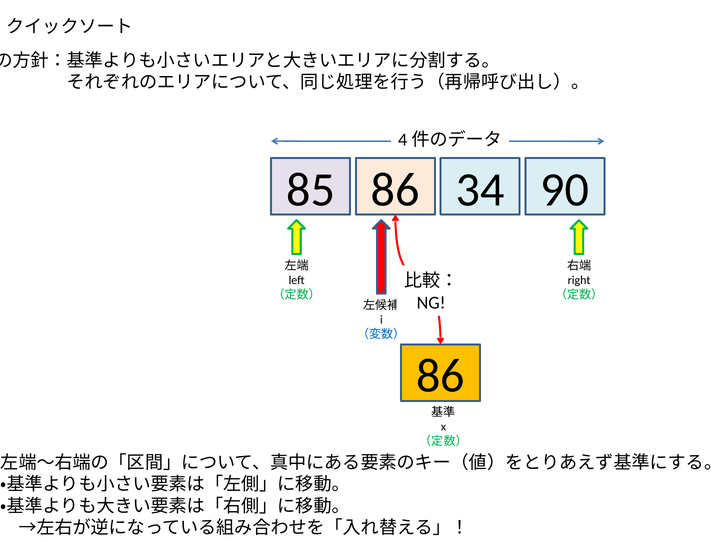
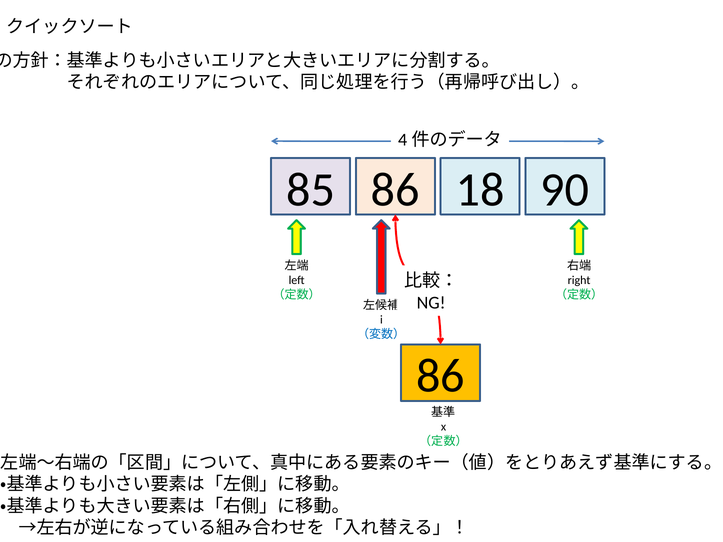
34: 34 -> 18 (480, 190)
